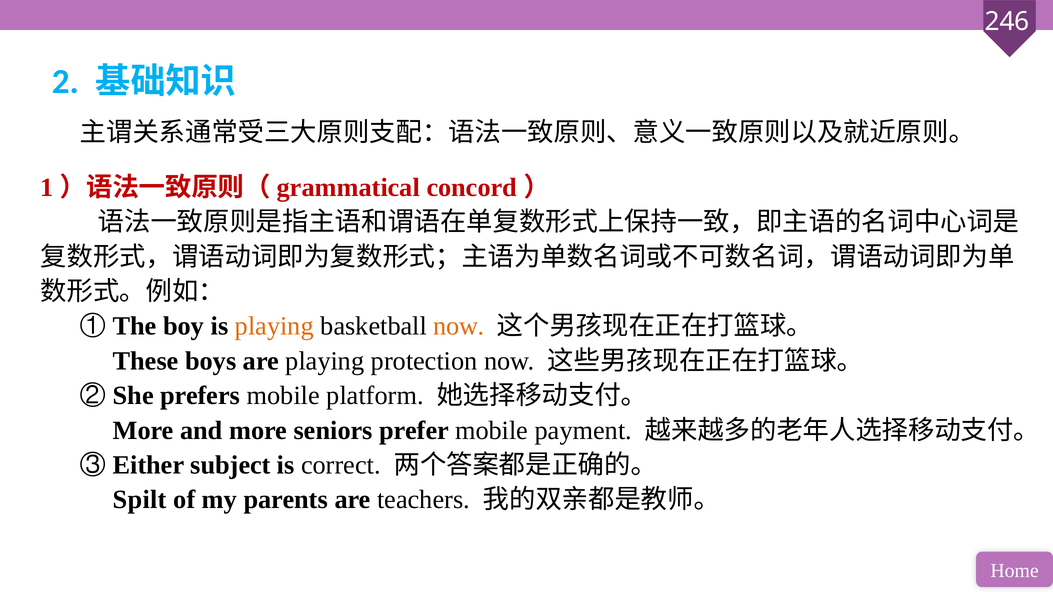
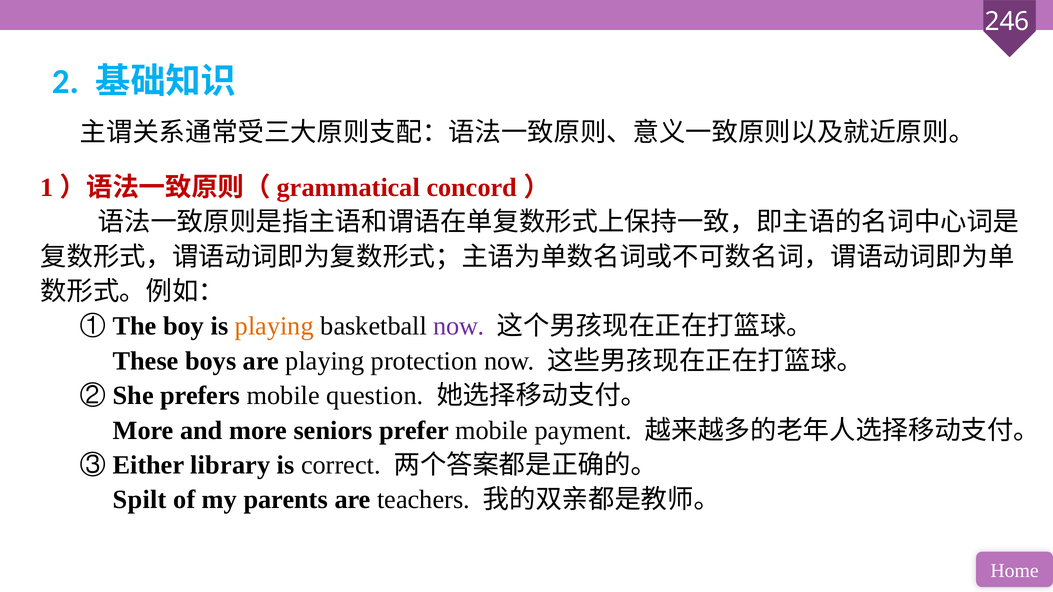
now colour: orange -> purple (459, 326)
platform: platform -> question (375, 396)
subject: subject -> library (230, 465)
